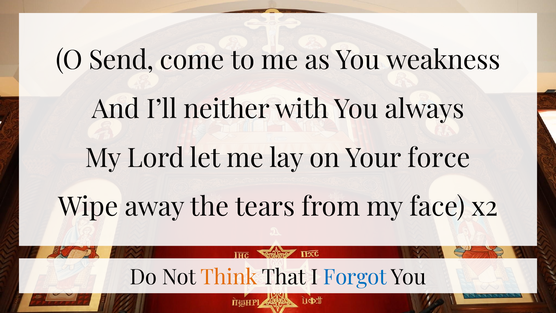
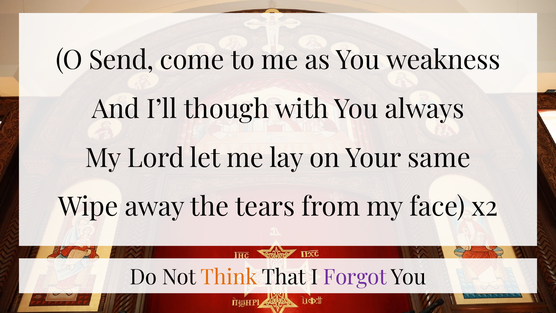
neither: neither -> though (226, 109)
force: force -> same (439, 158)
Forgot colour: blue -> purple (355, 277)
